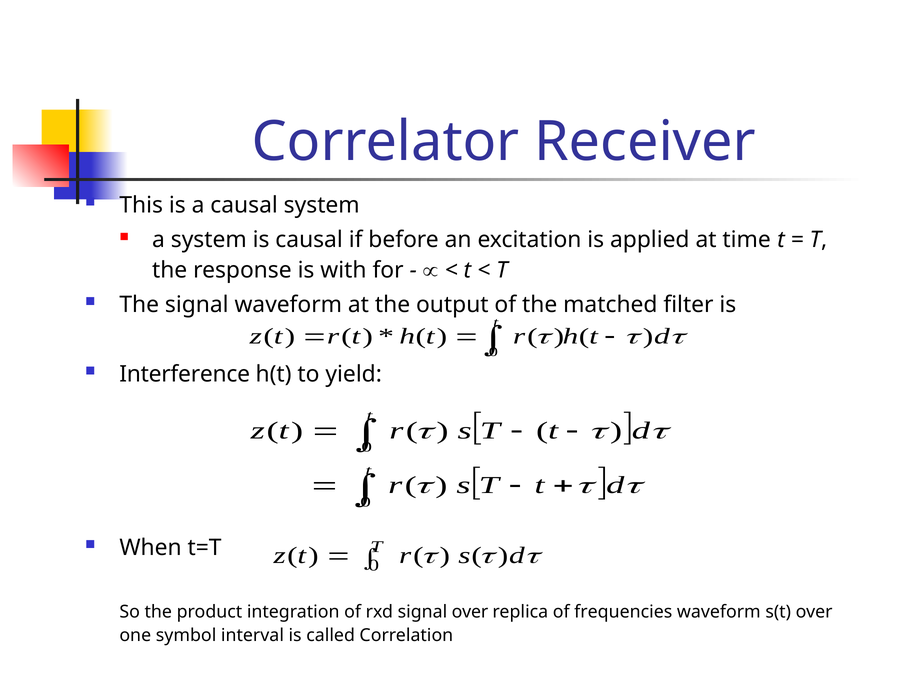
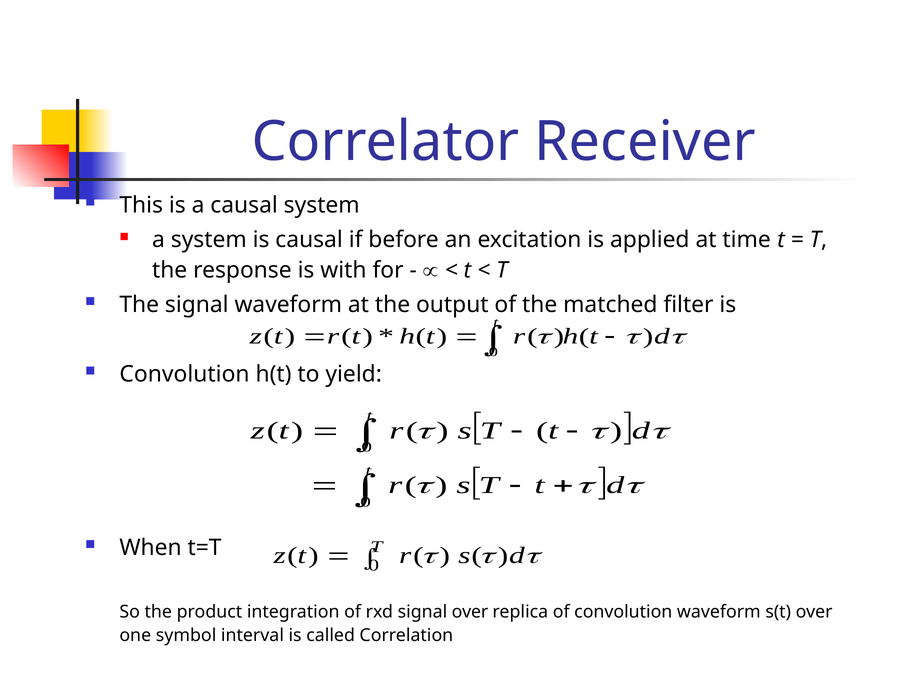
Interference: Interference -> Convolution (185, 374)
of frequencies: frequencies -> convolution (623, 612)
